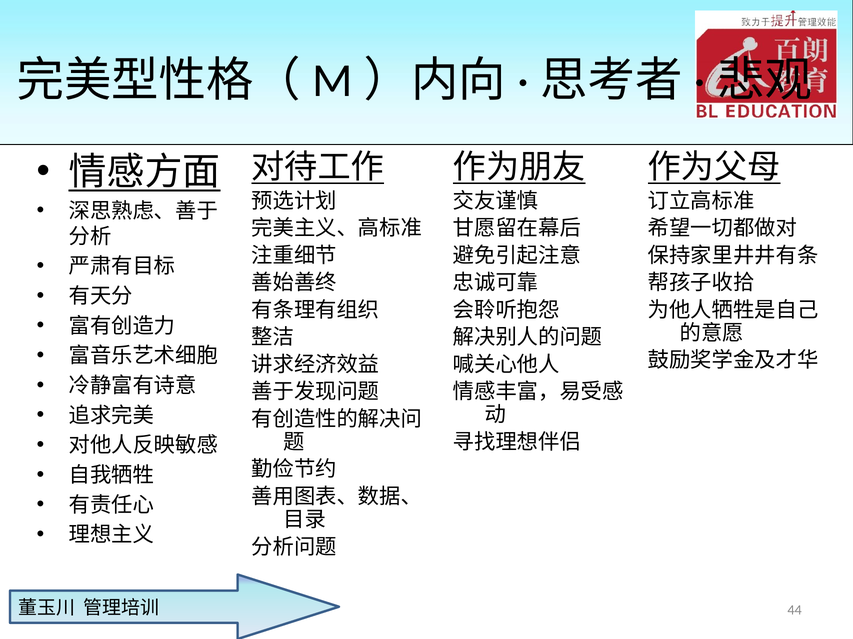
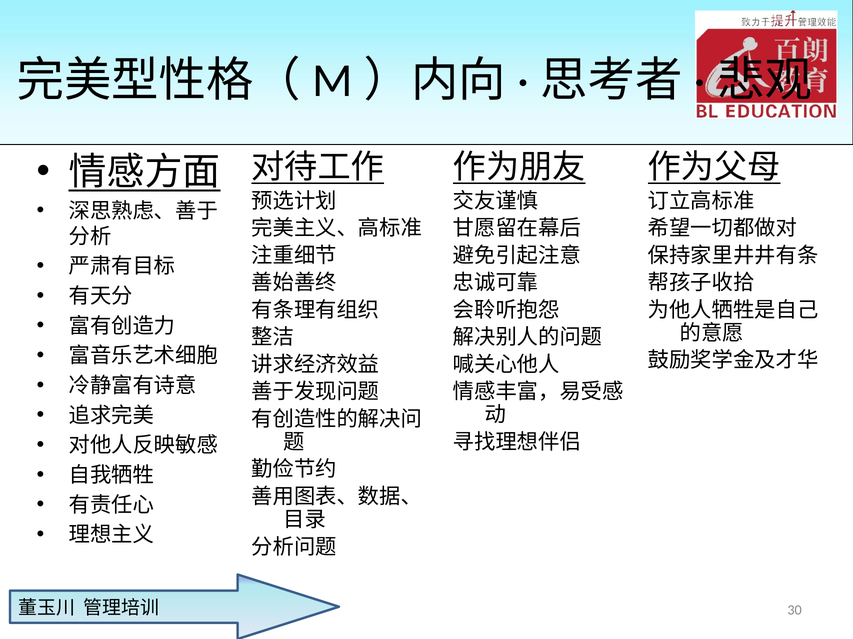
44: 44 -> 30 (795, 611)
